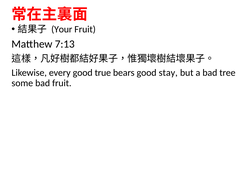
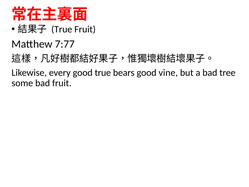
Your: Your -> True (62, 29)
7:13: 7:13 -> 7:77 (65, 44)
stay: stay -> vine (168, 73)
